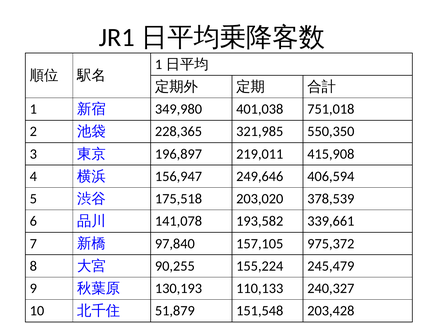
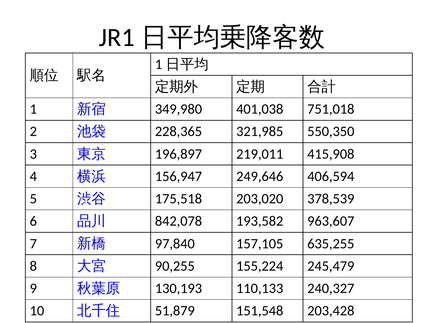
141,078: 141,078 -> 842,078 (178, 221)
339,661: 339,661 -> 963,607 (331, 221)
975,372: 975,372 -> 635,255 (331, 243)
